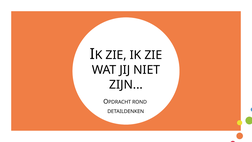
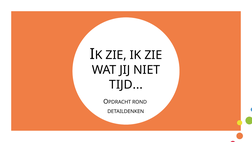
ZIJN: ZIJN -> TIJD (126, 84)
